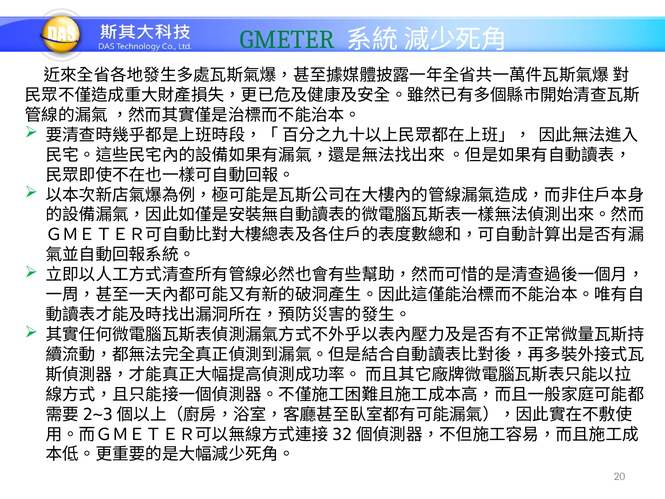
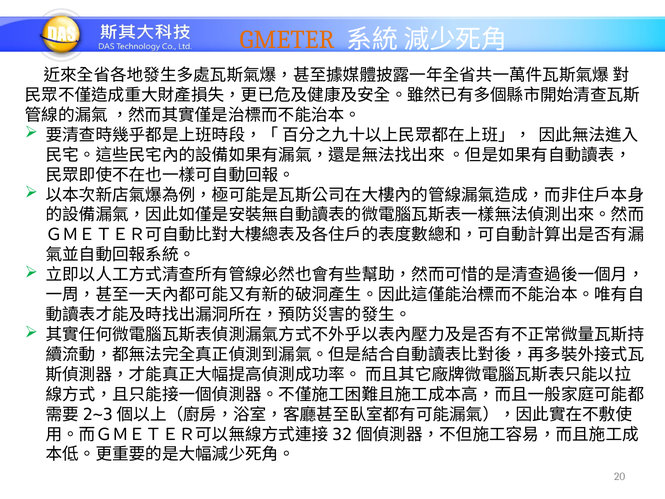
GMETER colour: green -> orange (287, 40)
